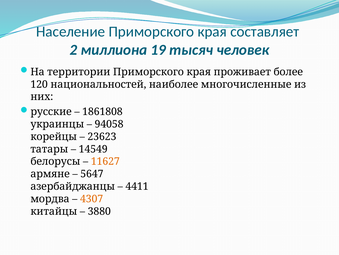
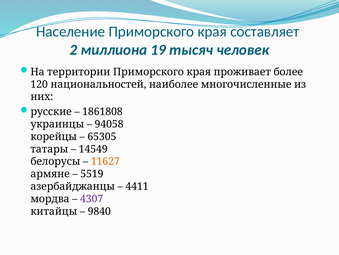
23623: 23623 -> 65305 (102, 136)
5647: 5647 -> 5519 (92, 174)
4307 colour: orange -> purple (92, 198)
3880: 3880 -> 9840 (99, 211)
